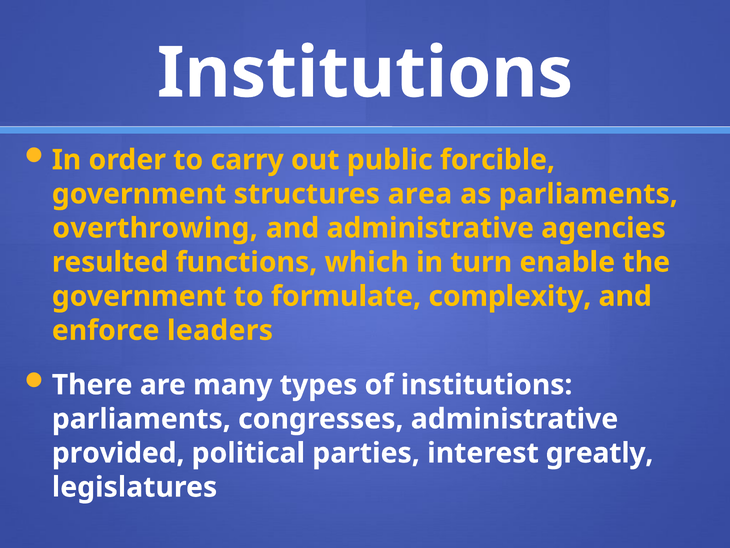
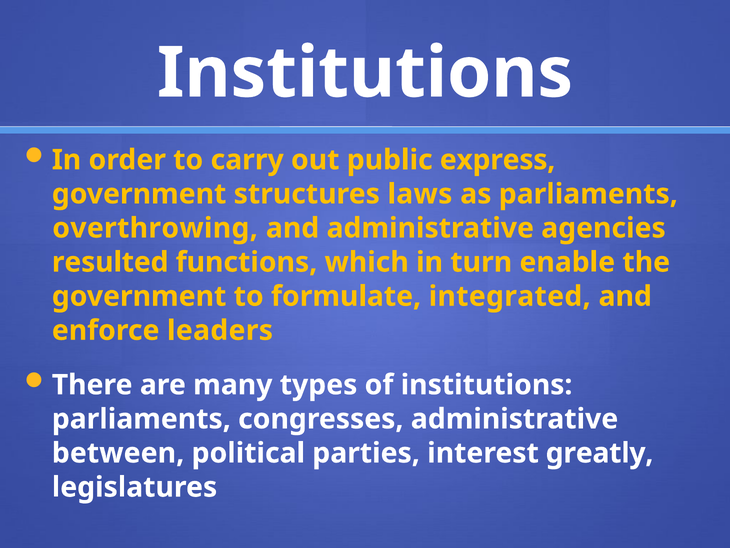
forcible: forcible -> express (498, 160)
area: area -> laws (420, 194)
complexity: complexity -> integrated (510, 296)
provided: provided -> between (118, 453)
